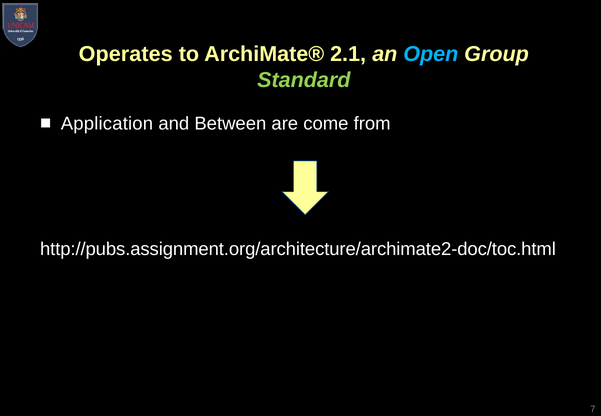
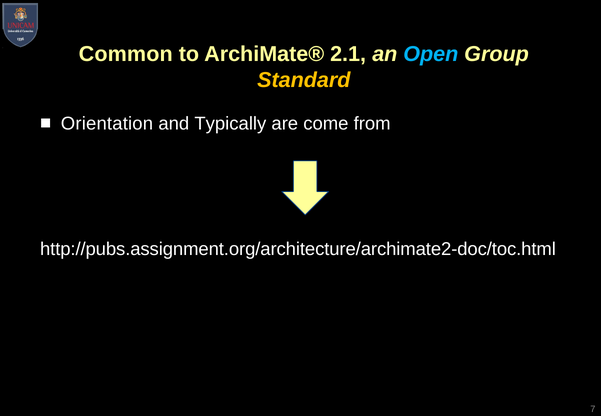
Operates: Operates -> Common (126, 54)
Standard colour: light green -> yellow (304, 80)
Application: Application -> Orientation (107, 124)
Between: Between -> Typically (230, 124)
